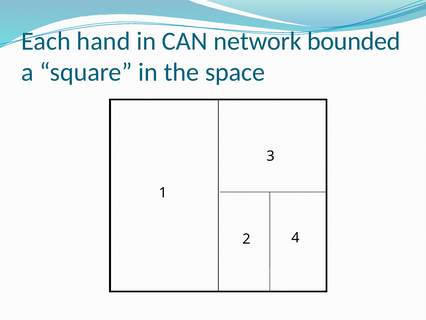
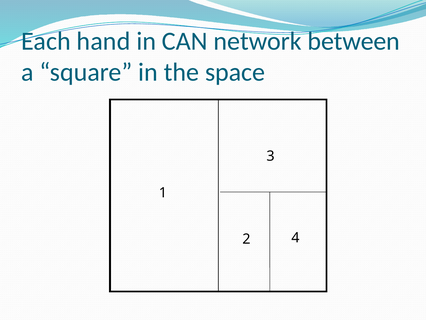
bounded: bounded -> between (354, 41)
